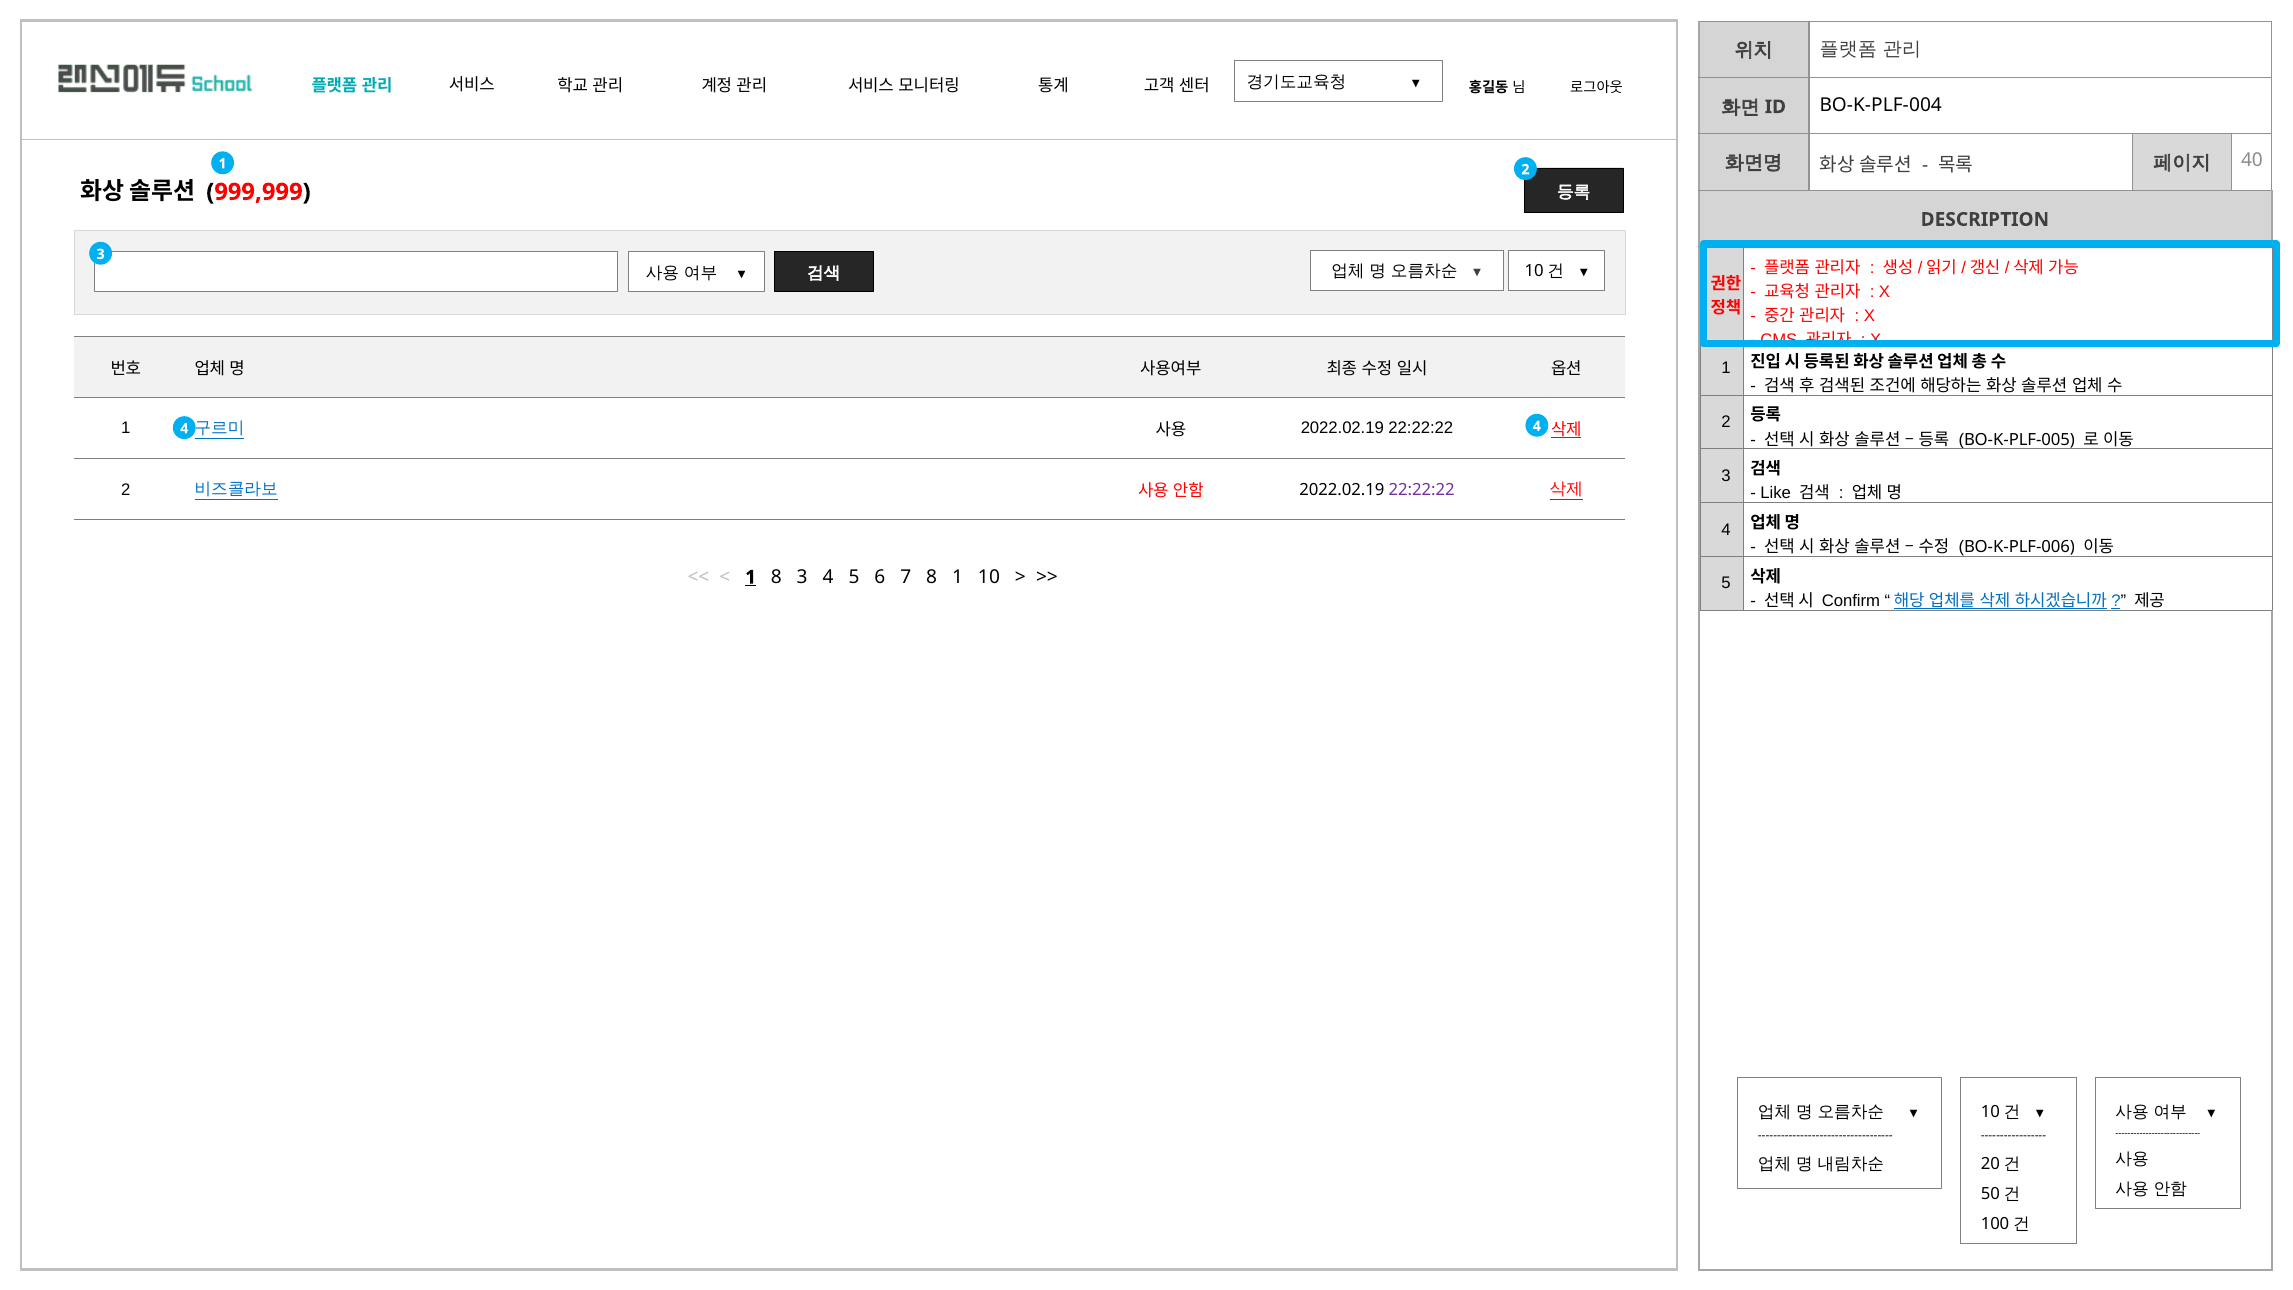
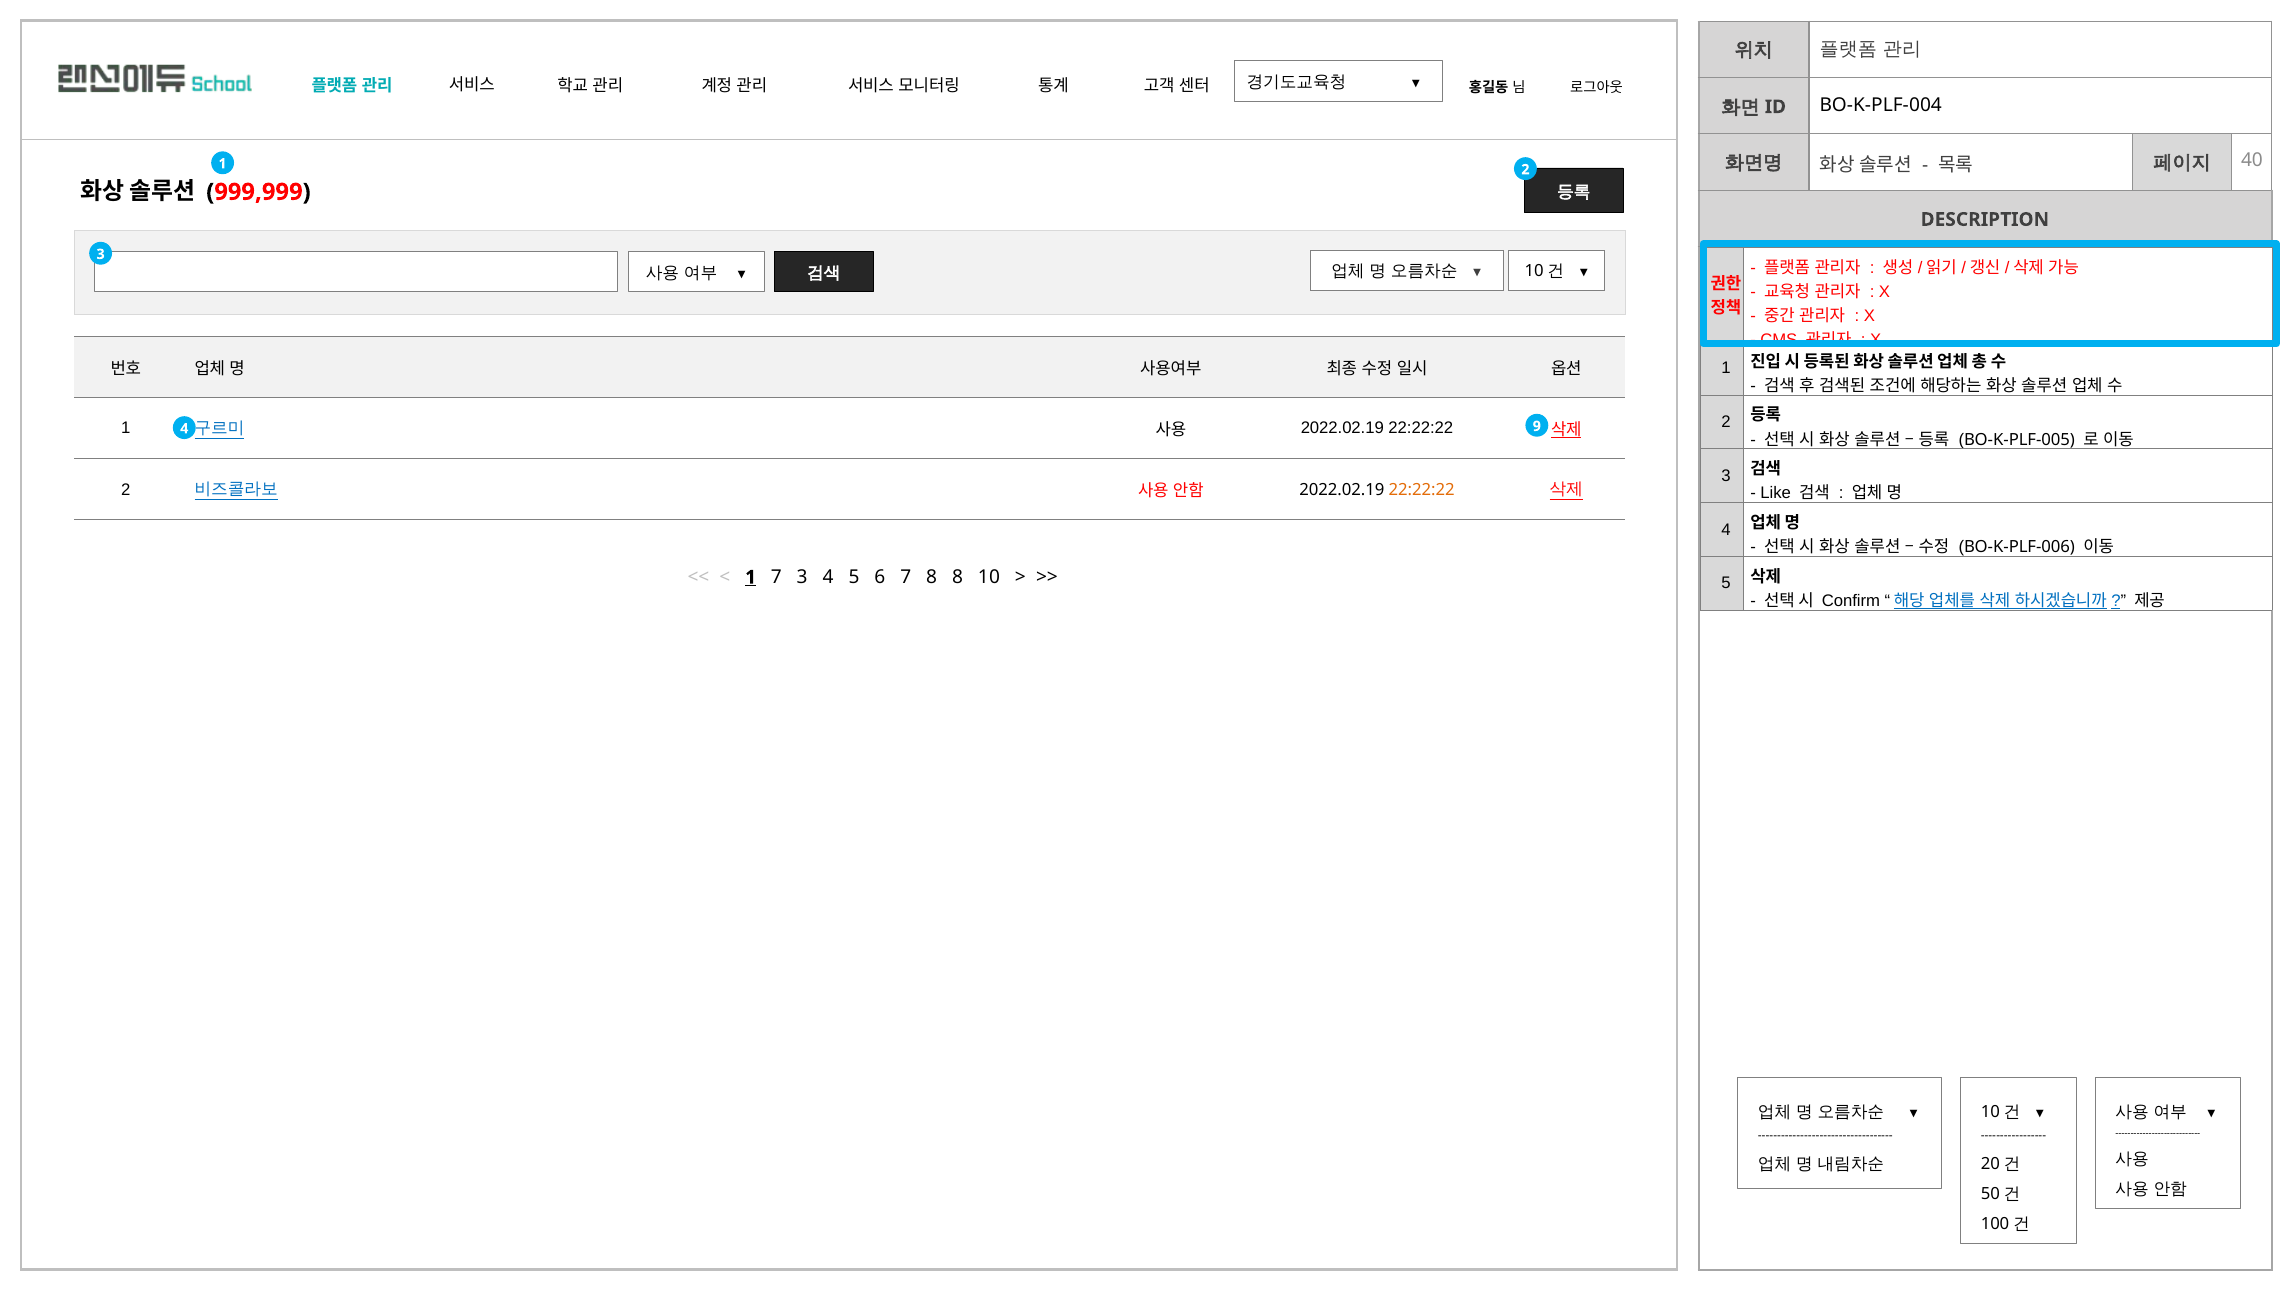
4 4: 4 -> 9 (1537, 426)
22:22:22 colour: purple -> orange (1422, 490)
1 8: 8 -> 7 (776, 577)
8 1: 1 -> 8 (958, 577)
